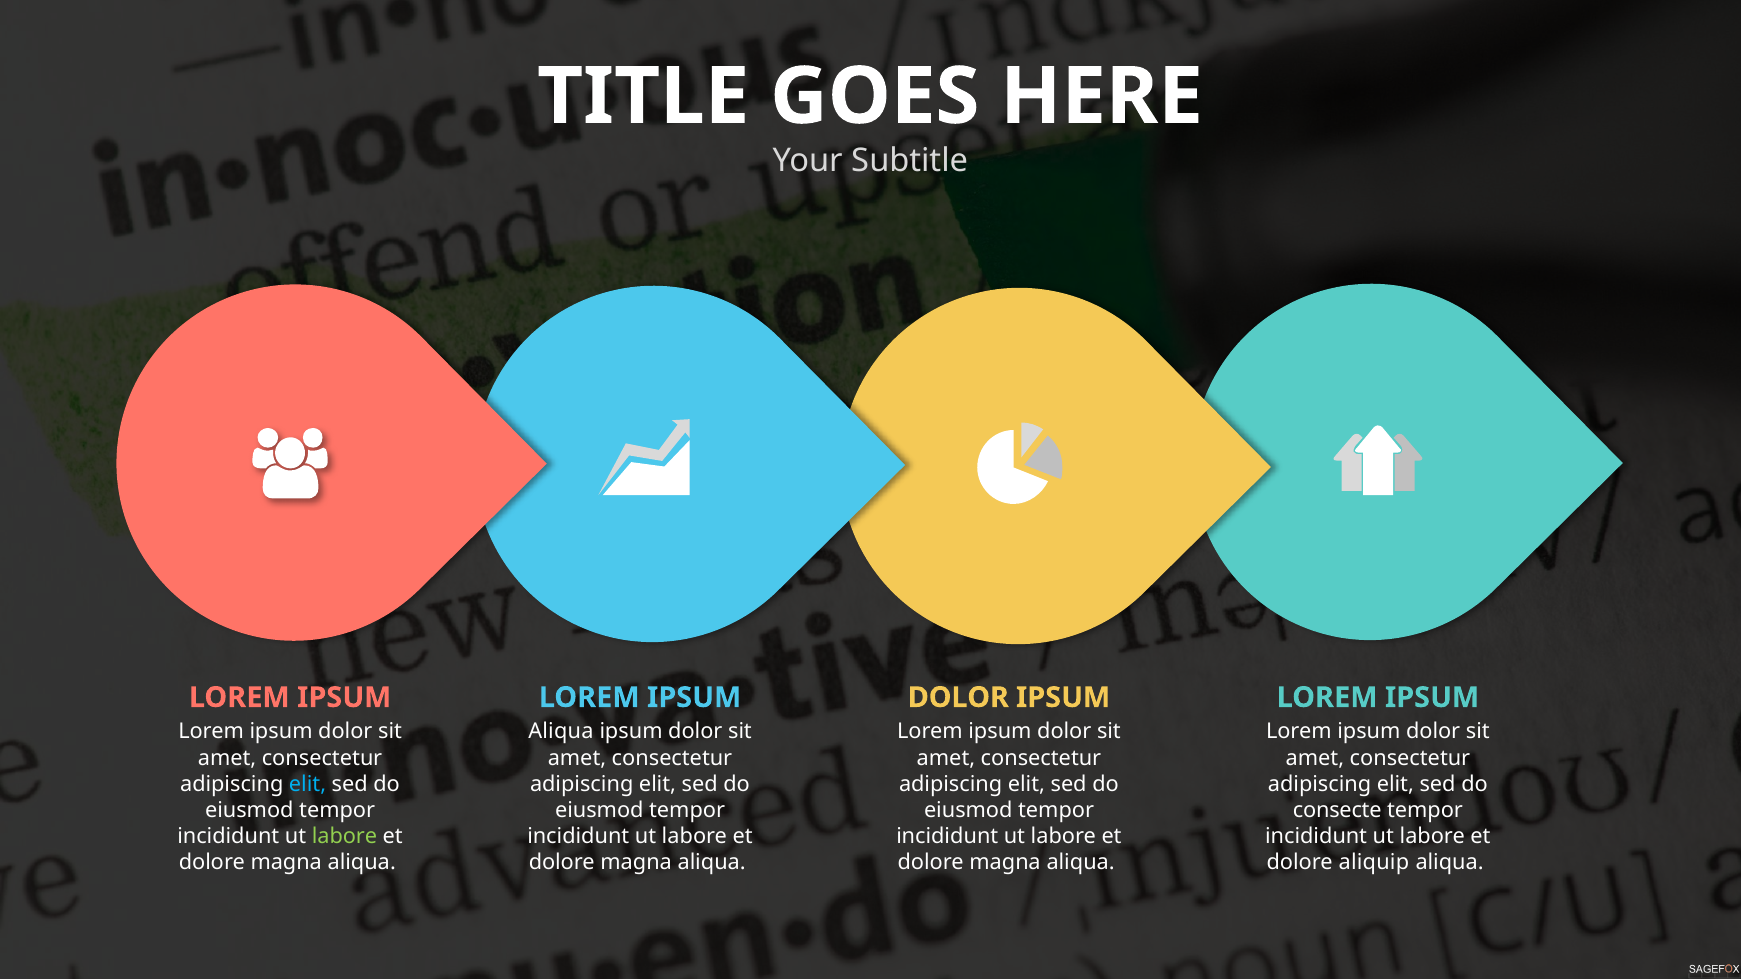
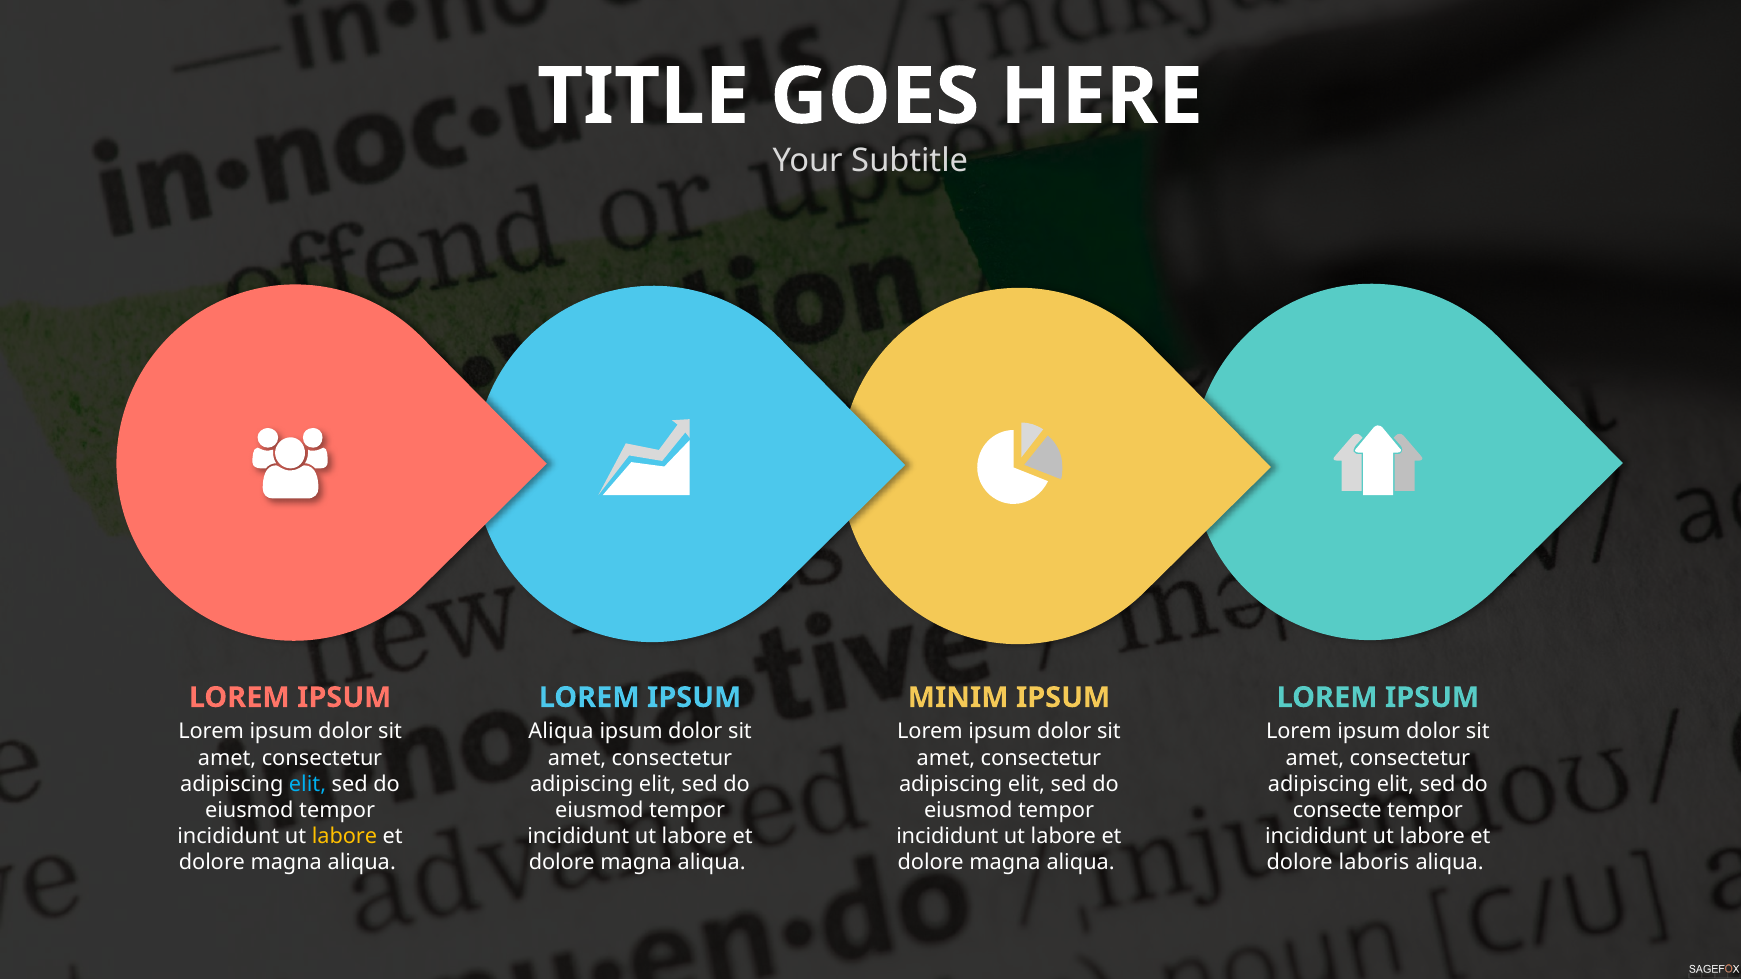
DOLOR: DOLOR -> MINIM (958, 698)
labore colour: light green -> yellow (344, 836)
aliquip: aliquip -> laboris (1374, 863)
